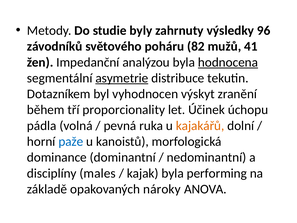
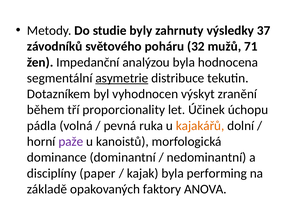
96: 96 -> 37 (264, 30)
82: 82 -> 32 (196, 46)
41: 41 -> 71 (251, 46)
hodnocena underline: present -> none (228, 62)
paže colour: blue -> purple (71, 141)
males: males -> paper (98, 173)
nároky: nároky -> faktory (162, 189)
